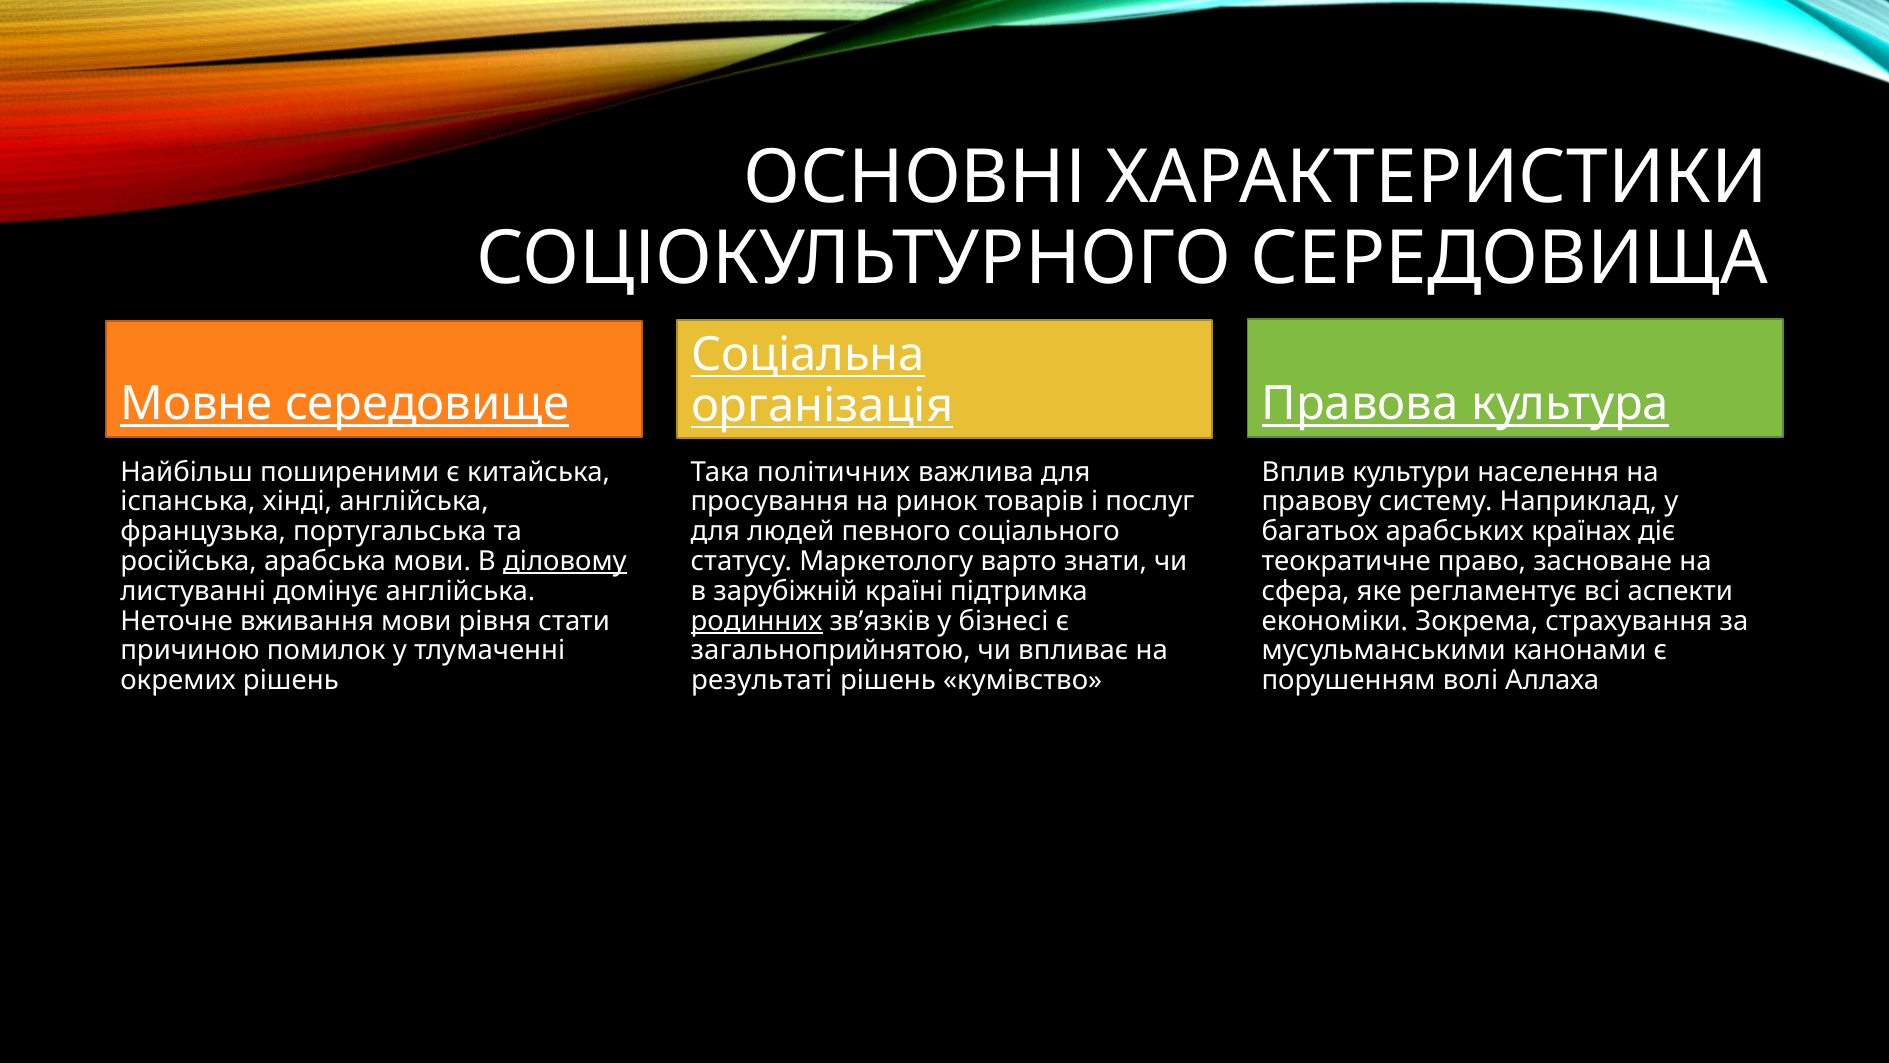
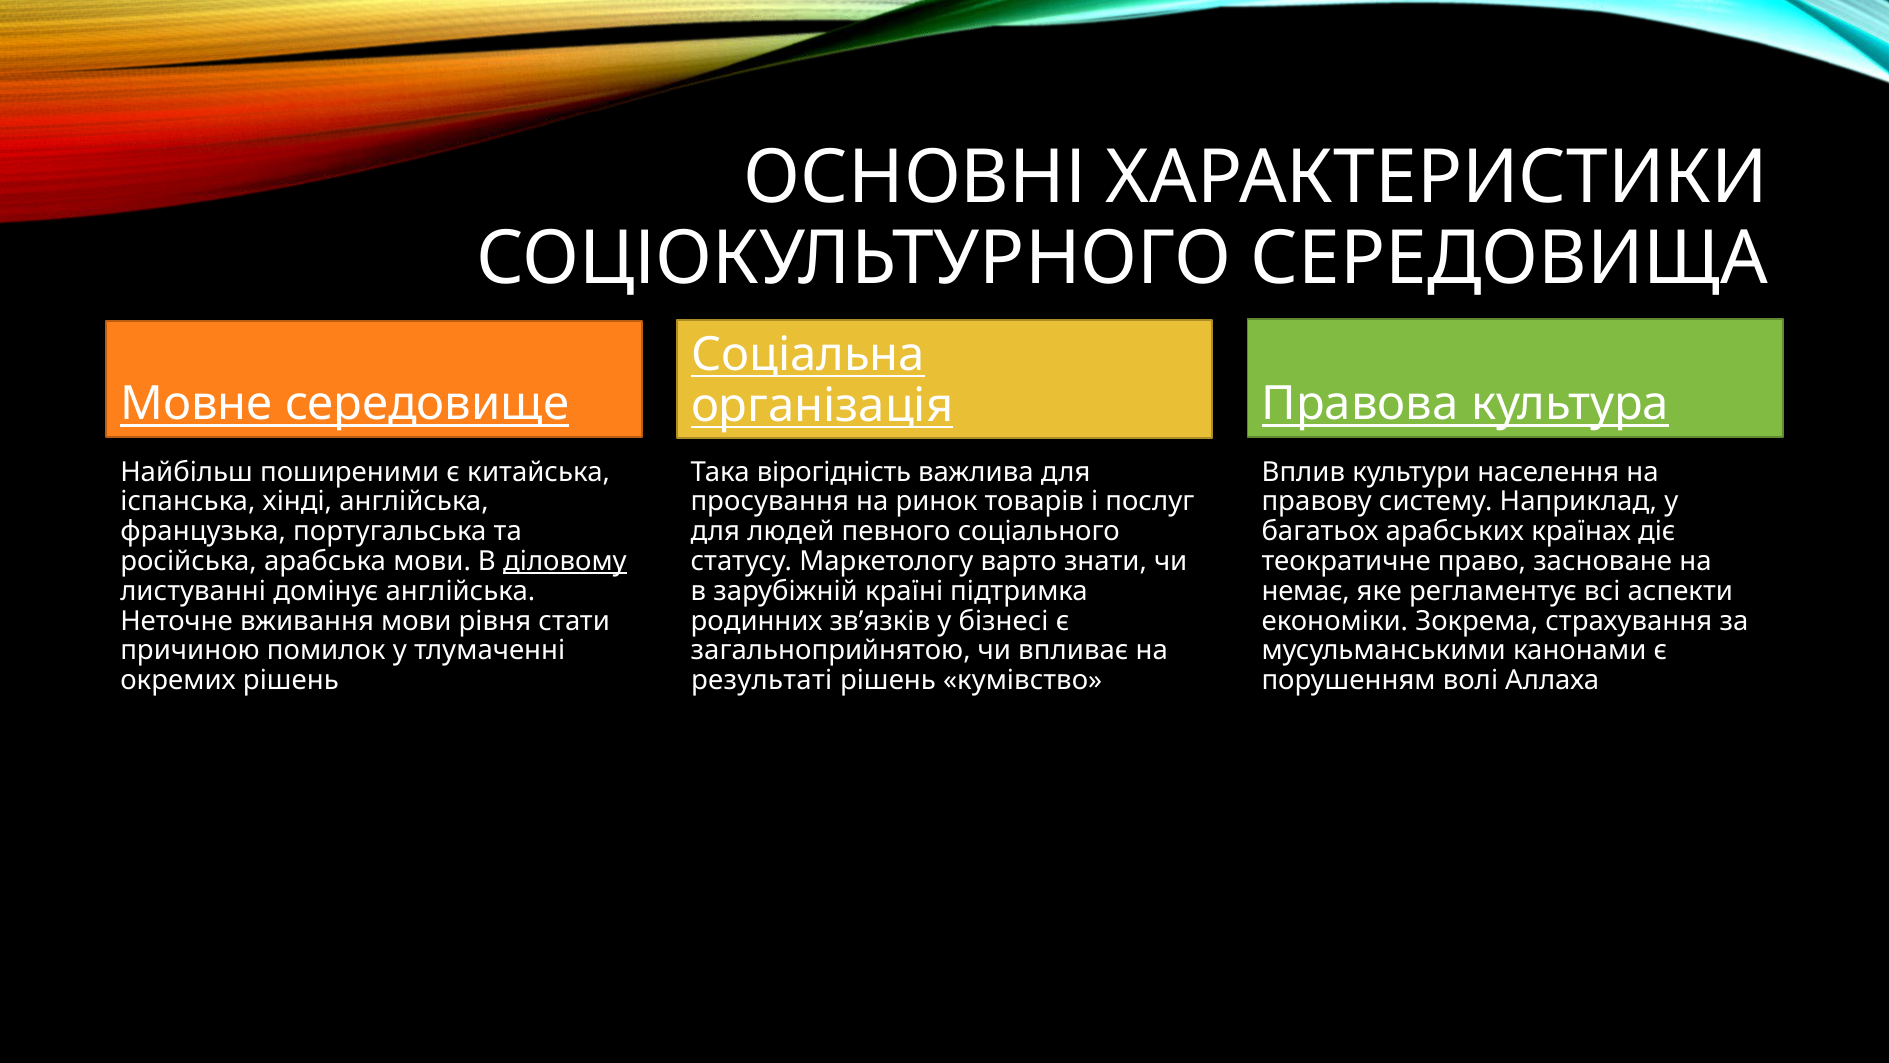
політичних: політичних -> вірогідність (834, 472)
сфера: сфера -> немає (1306, 591)
родинних underline: present -> none (757, 621)
